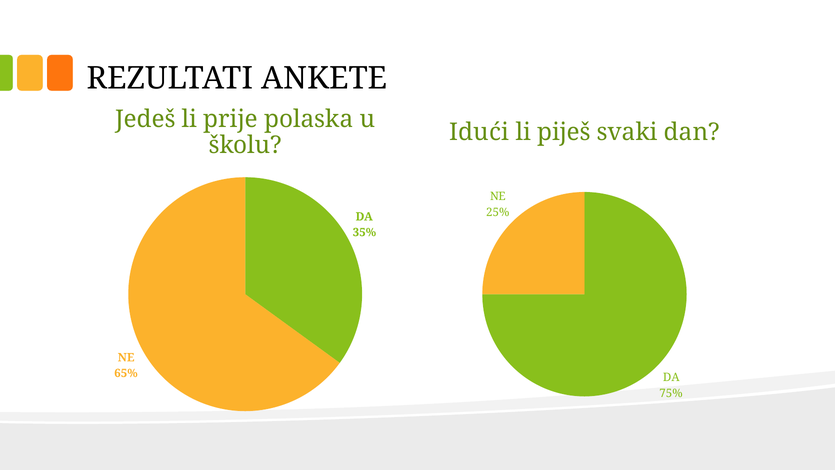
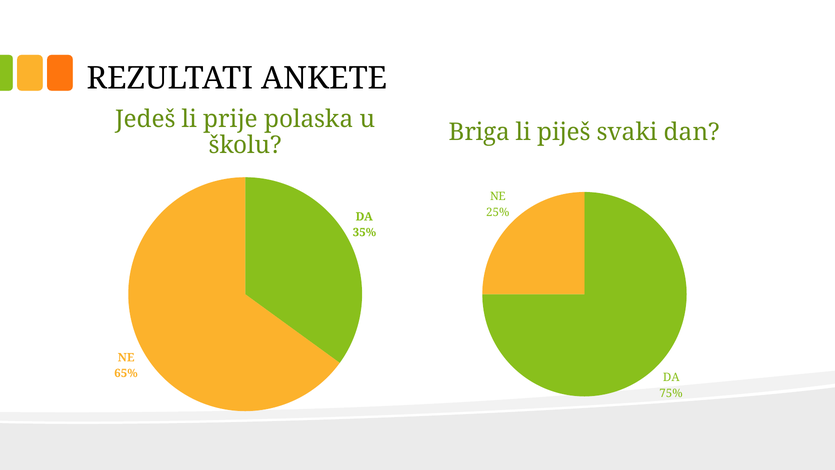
Idući: Idući -> Briga (479, 132)
